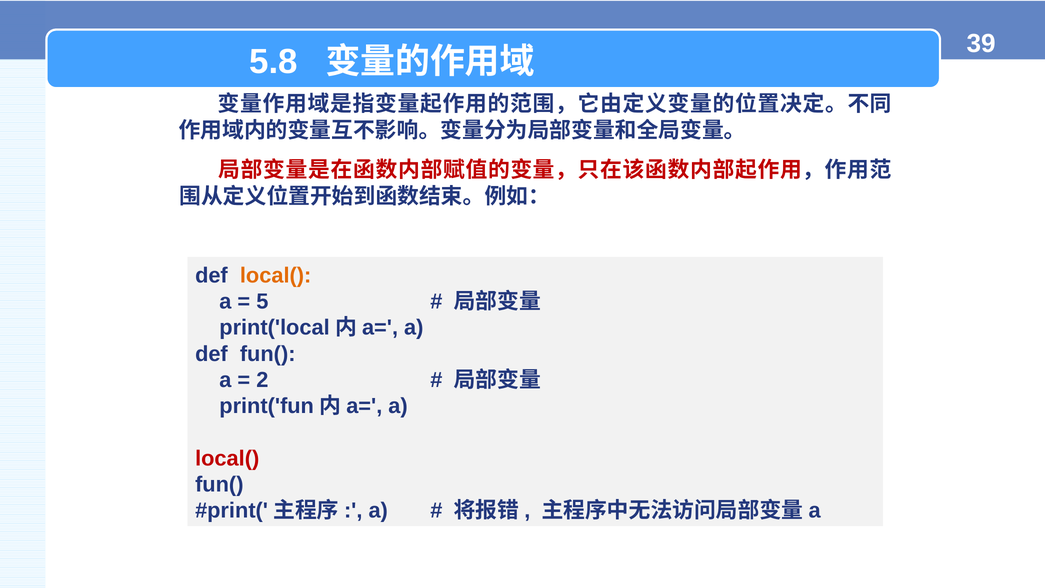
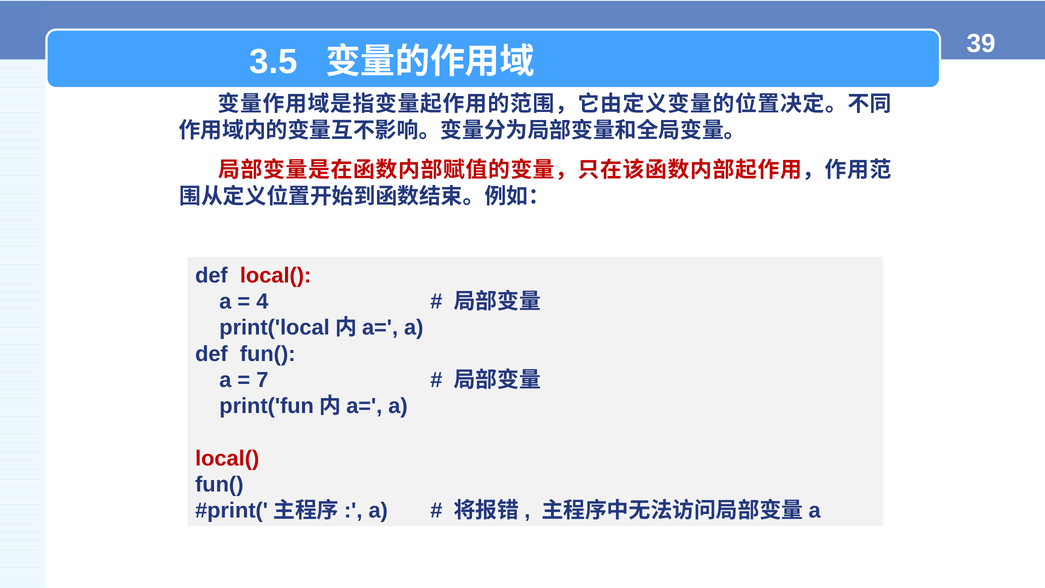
5.8: 5.8 -> 3.5 (274, 62)
local( colour: orange -> red (276, 275)
5: 5 -> 4 (262, 301)
2: 2 -> 7 (262, 380)
